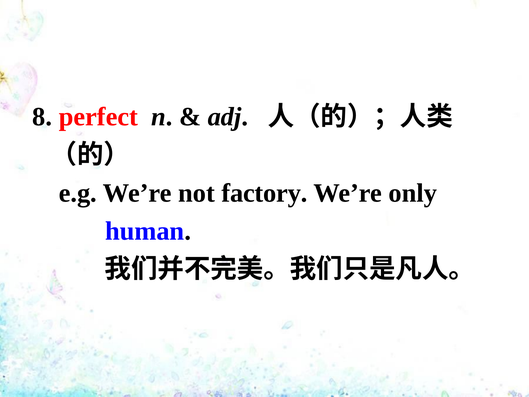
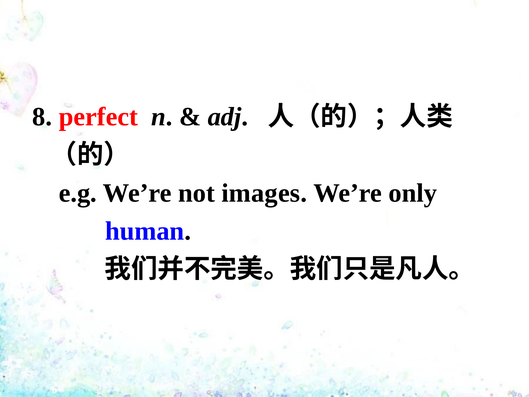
factory: factory -> images (264, 193)
